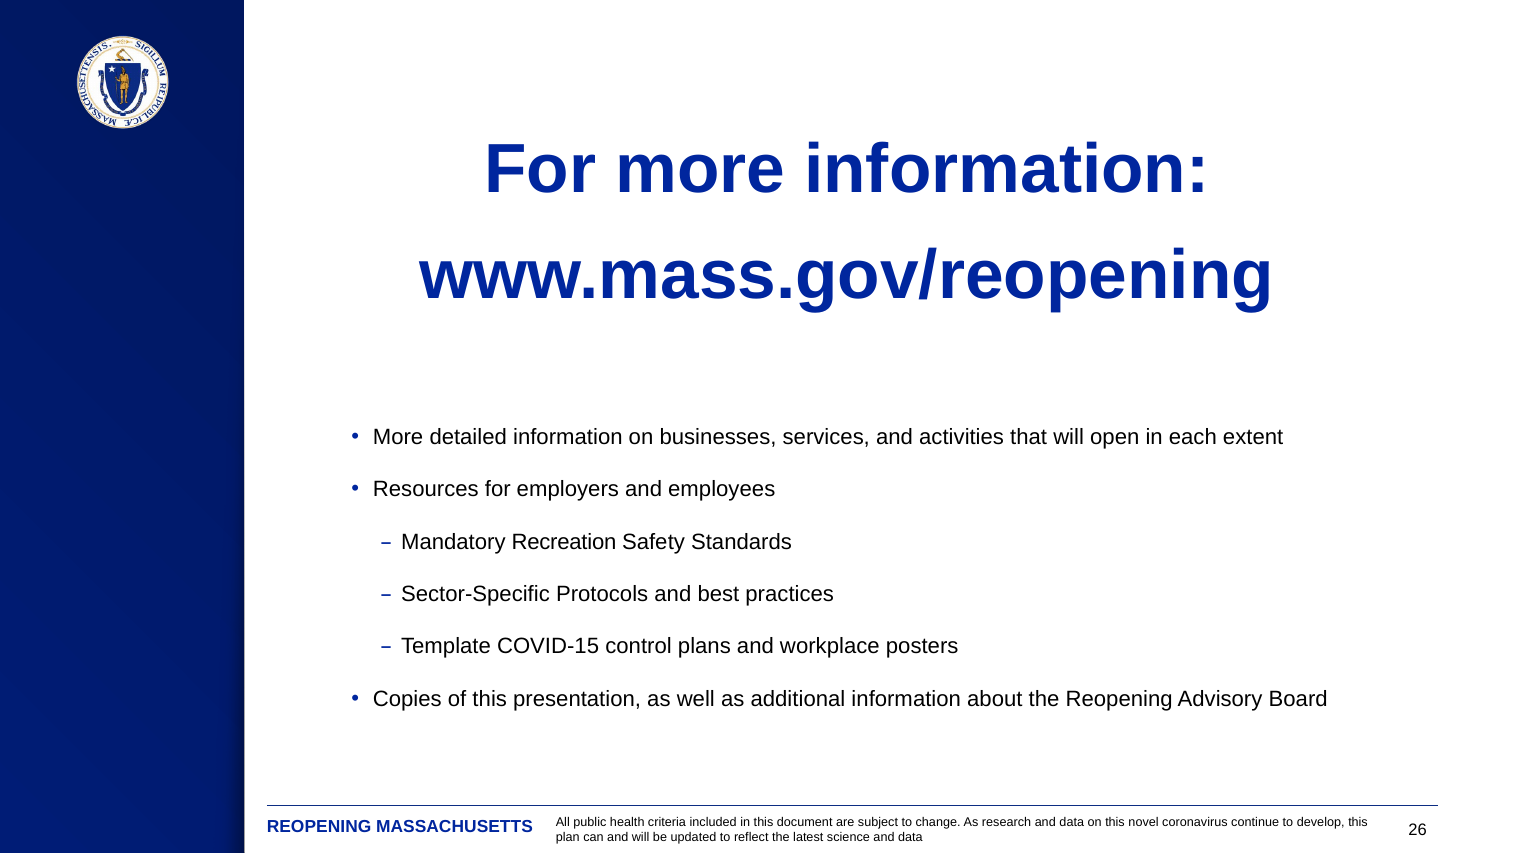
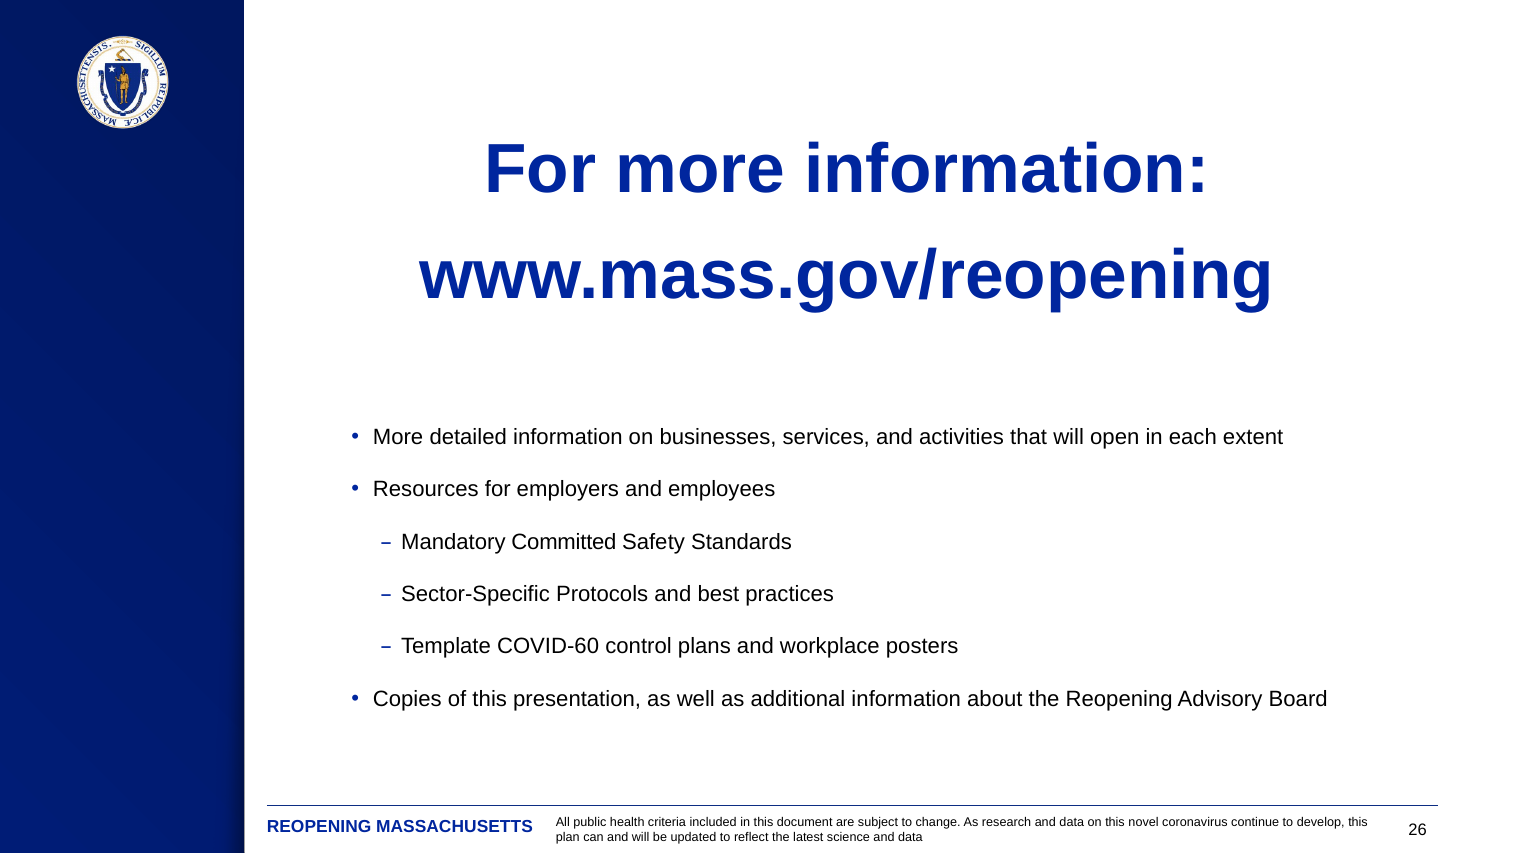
Recreation: Recreation -> Committed (564, 542)
COVID-15: COVID-15 -> COVID-60 (548, 646)
